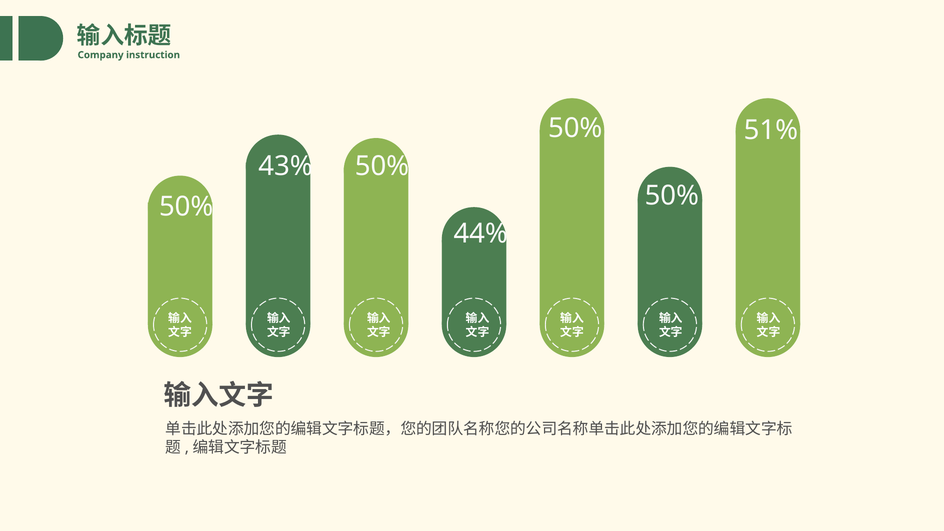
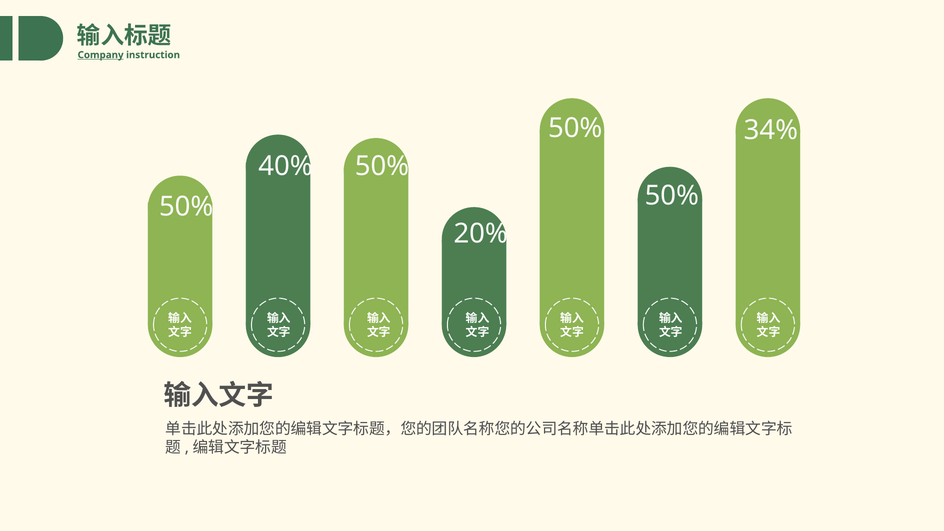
Company underline: none -> present (101, 55)
51%: 51% -> 34% (771, 130)
43%: 43% -> 40% (285, 166)
44%: 44% -> 20% (481, 233)
